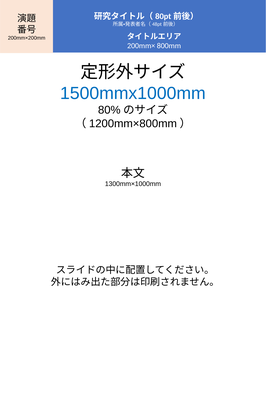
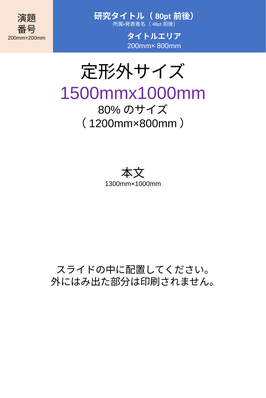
1500mmx1000mm colour: blue -> purple (133, 93)
